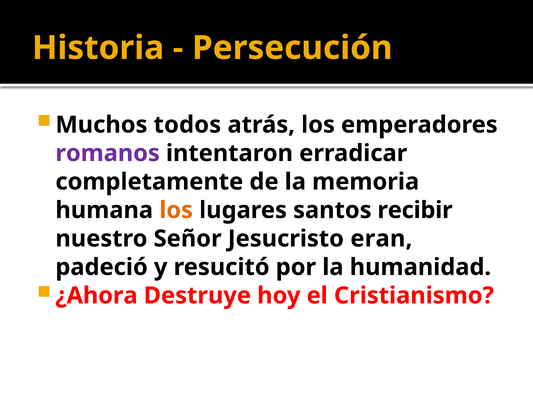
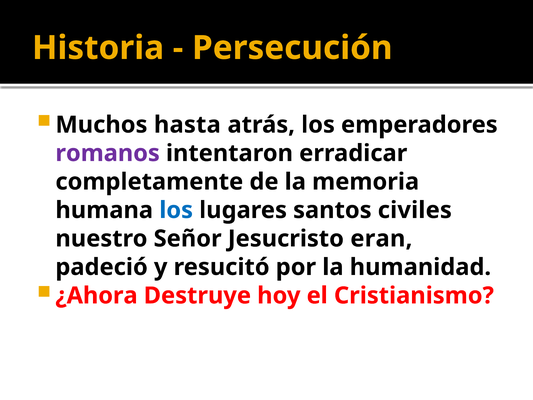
todos: todos -> hasta (187, 125)
los colour: orange -> blue (176, 210)
recibir: recibir -> civiles (415, 210)
